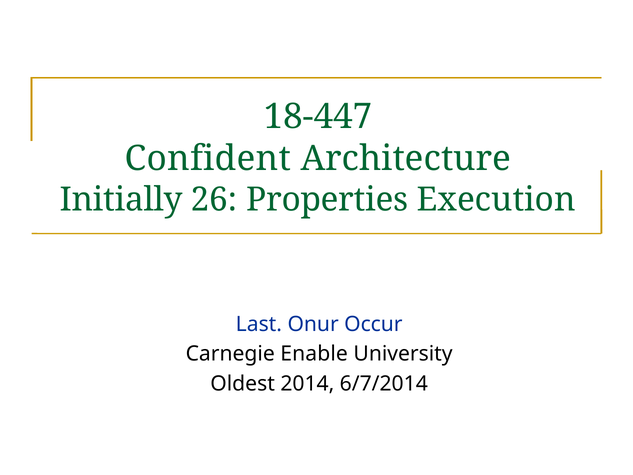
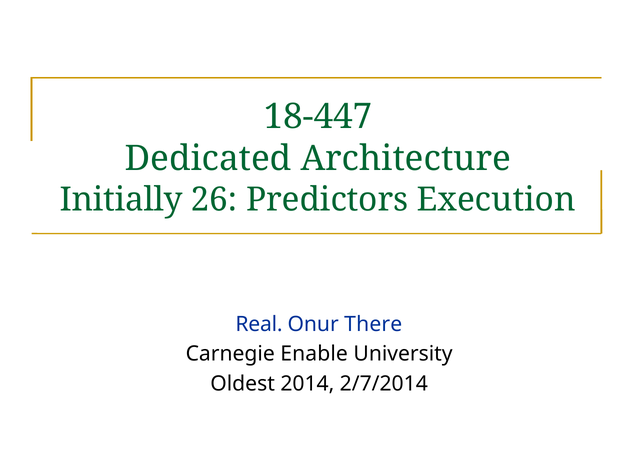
Confident: Confident -> Dedicated (208, 159)
Properties: Properties -> Predictors (327, 200)
Last: Last -> Real (259, 324)
Occur: Occur -> There (373, 324)
6/7/2014: 6/7/2014 -> 2/7/2014 (384, 383)
